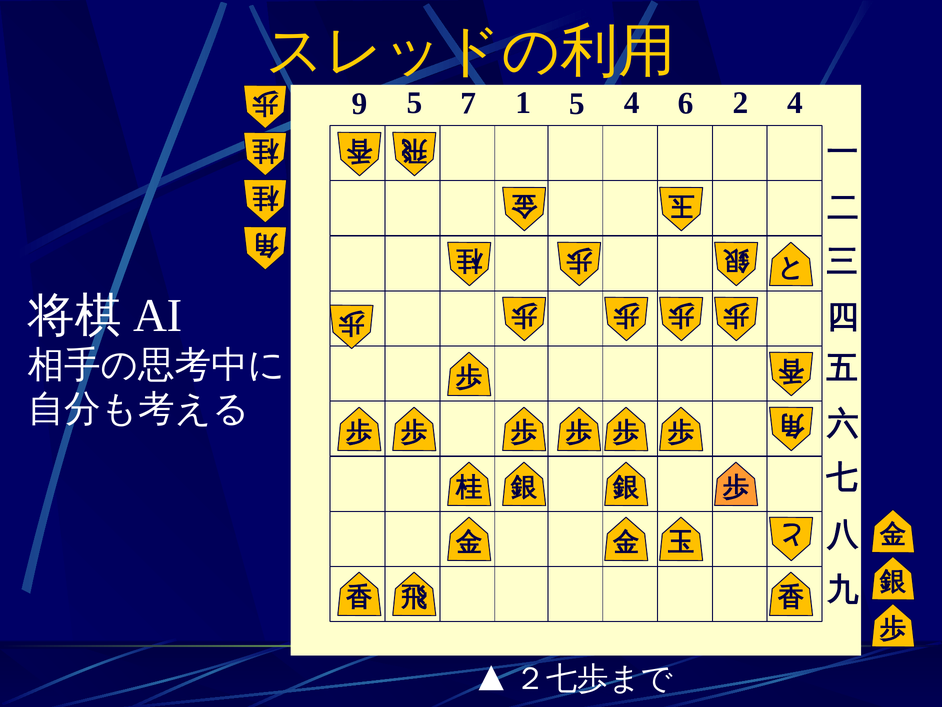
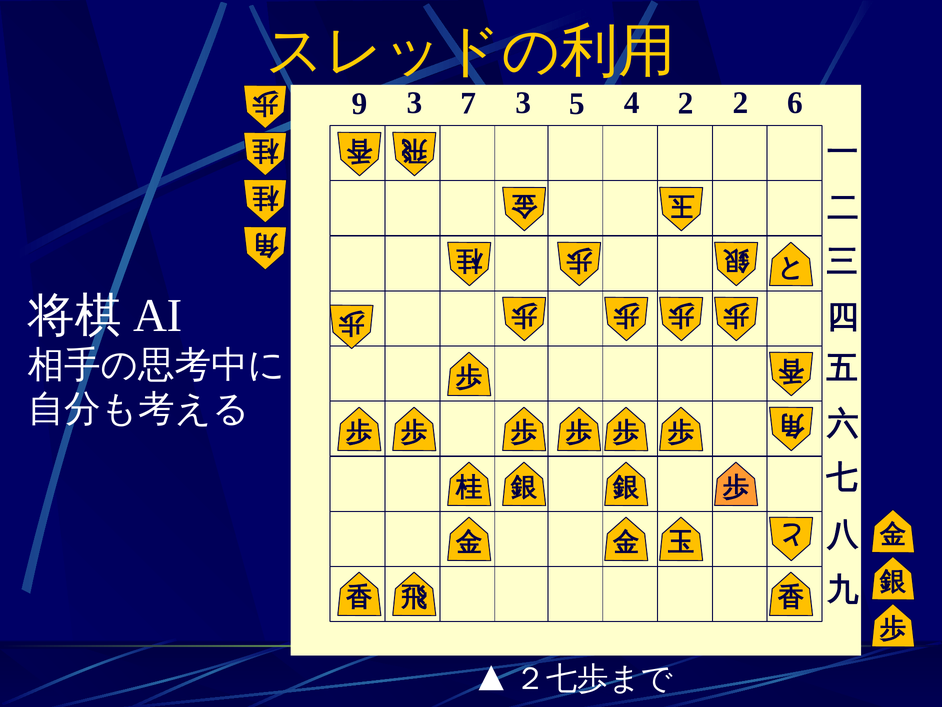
9 5: 5 -> 3 (414, 103)
7 1: 1 -> 3 (523, 103)
4 6: 6 -> 2 (685, 104)
2 4: 4 -> 6 (795, 103)
